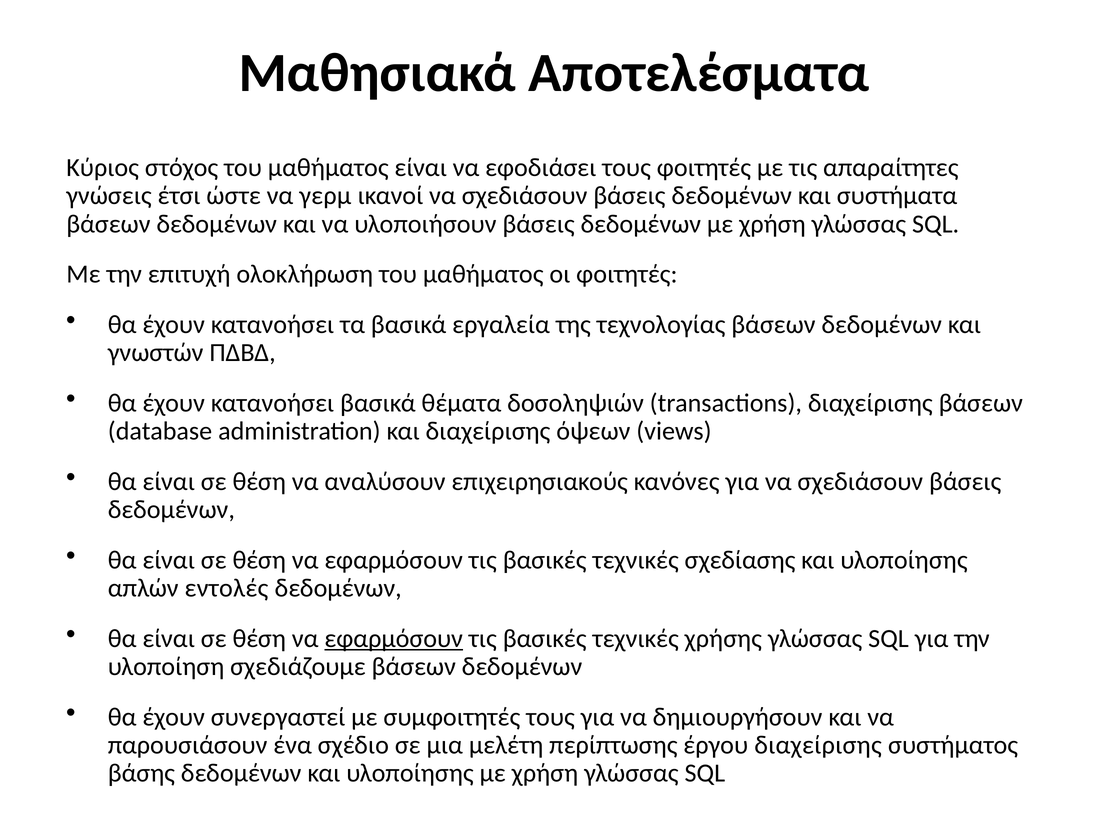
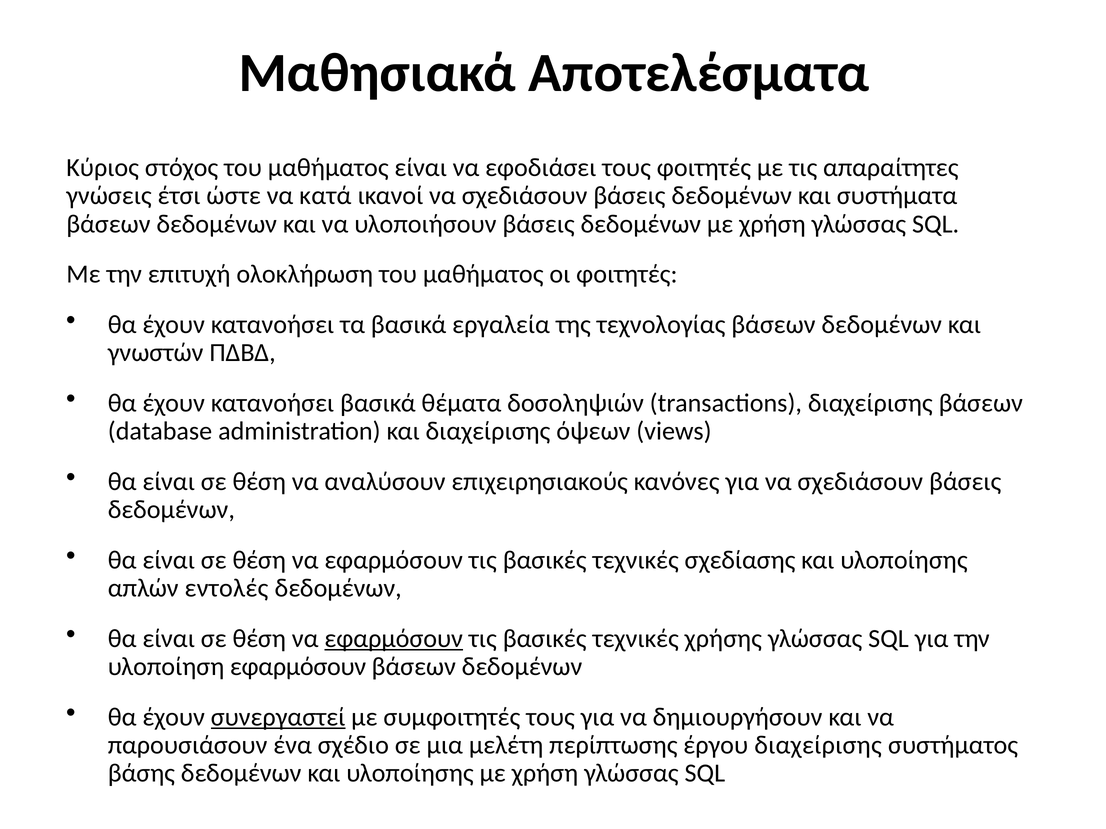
γερμ: γερμ -> κατά (325, 196)
υλοποίηση σχεδιάζουμε: σχεδιάζουμε -> εφαρμόσουν (298, 667)
συνεργαστεί underline: none -> present (278, 717)
